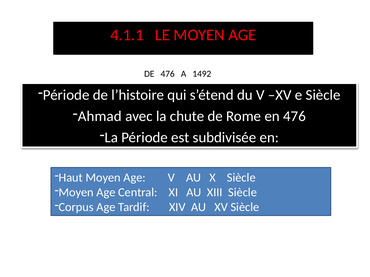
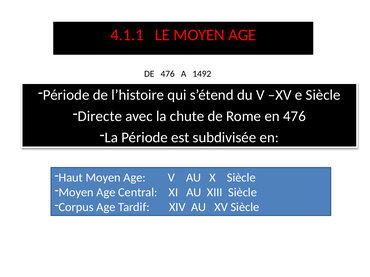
Ahmad: Ahmad -> Directe (100, 116)
